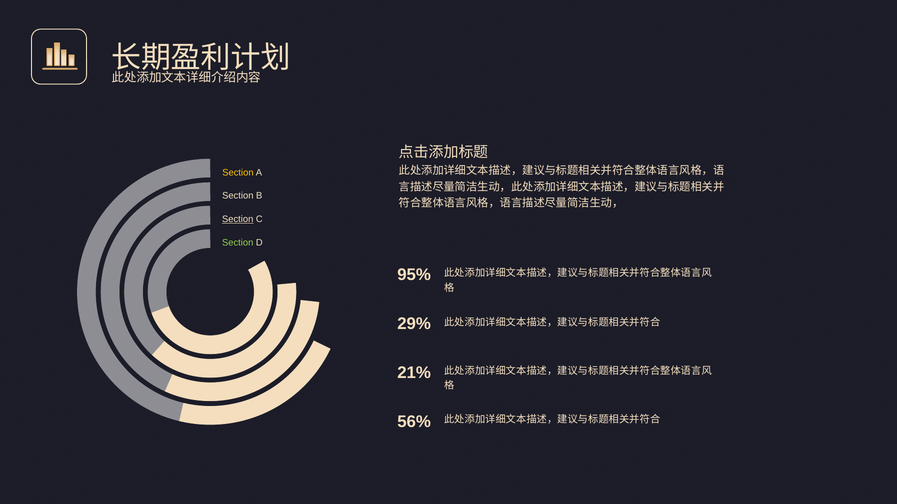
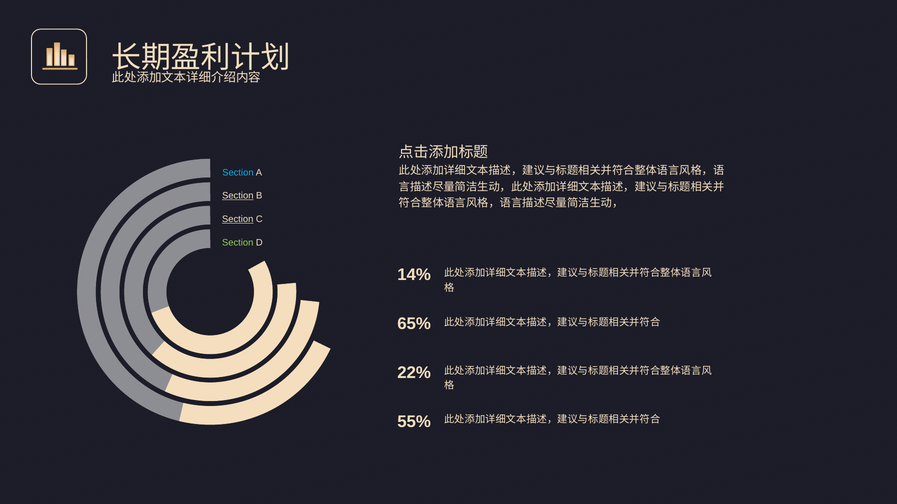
Section colour: yellow -> light blue (238, 173)
Section underline: none -> present (238, 196)
95%: 95% -> 14% (414, 275)
29%: 29% -> 65% (414, 324)
21%: 21% -> 22% (414, 373)
56%: 56% -> 55% (414, 422)
